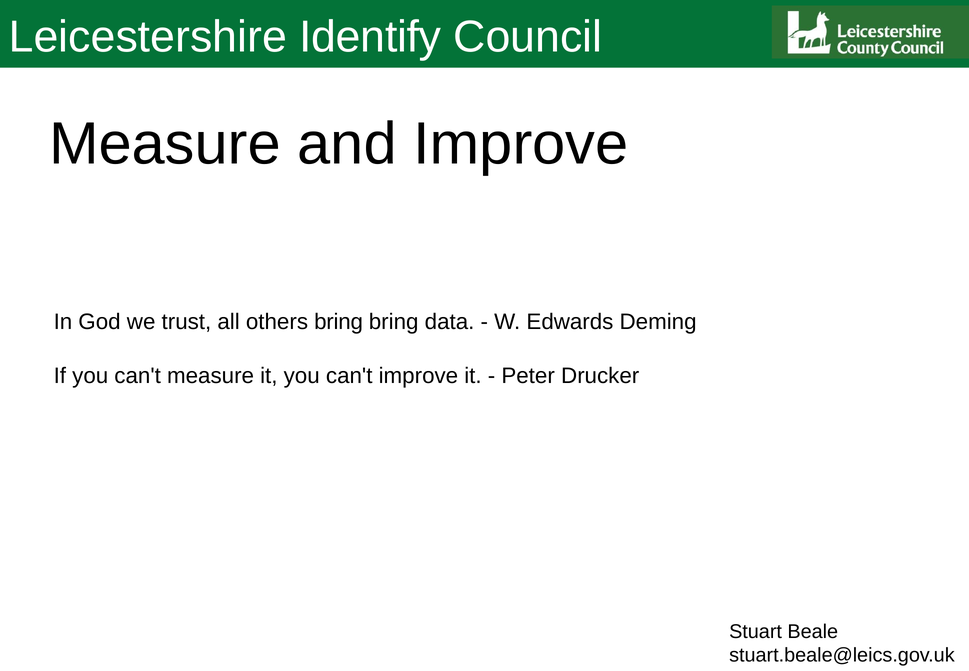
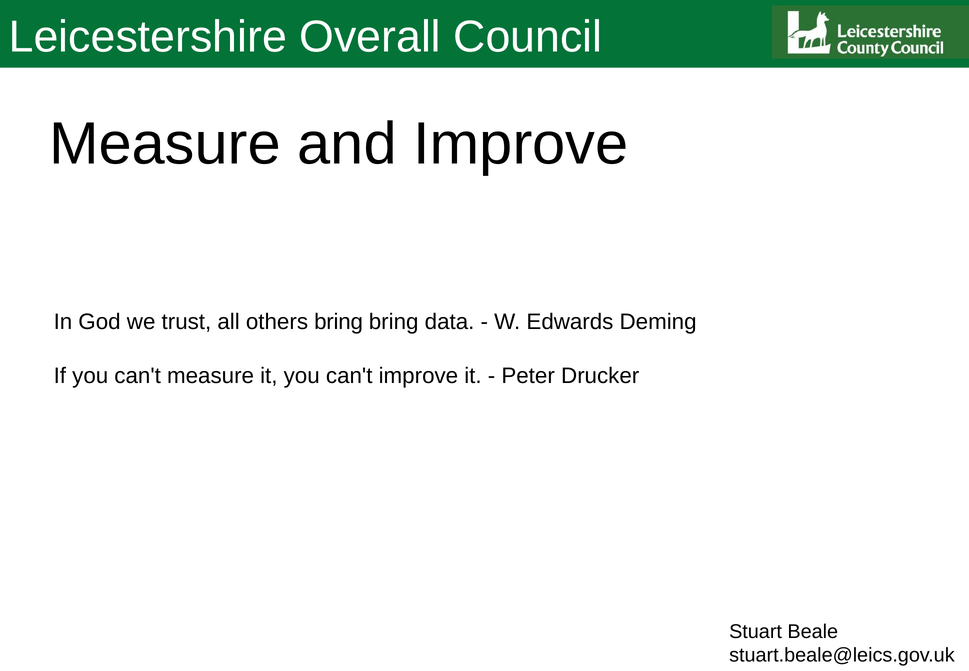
Identify: Identify -> Overall (370, 37)
